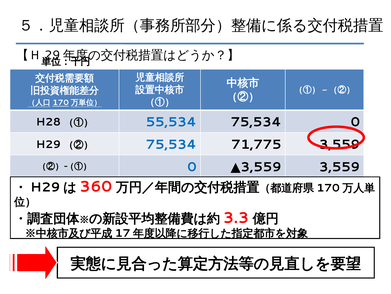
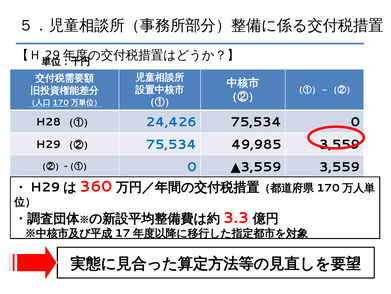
55,534: 55,534 -> 24,426 (171, 122)
71,775: 71,775 -> 49,985 (256, 144)
